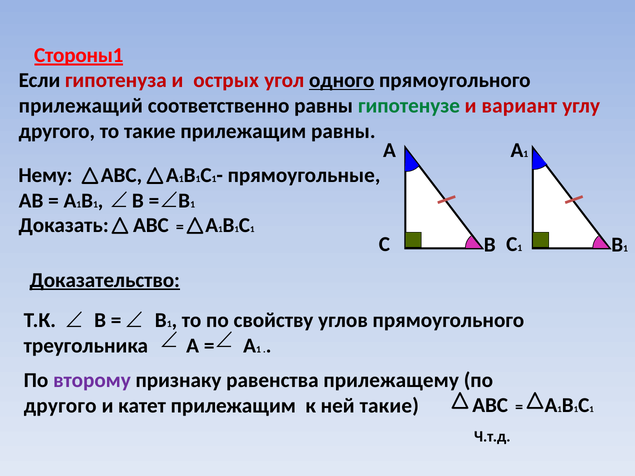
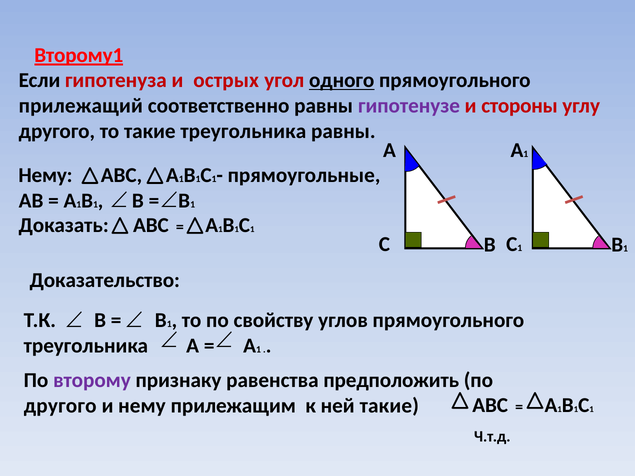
Стороны1: Стороны1 -> Второму1 (79, 55)
гипотенузе colour: green -> purple (409, 106)
вариант: вариант -> стороны (520, 106)
такие прилежащим: прилежащим -> треугольника (243, 131)
Доказательство underline: present -> none (105, 280)
прилежащему: прилежащему -> предположить (391, 380)
и катет: катет -> нему (142, 406)
